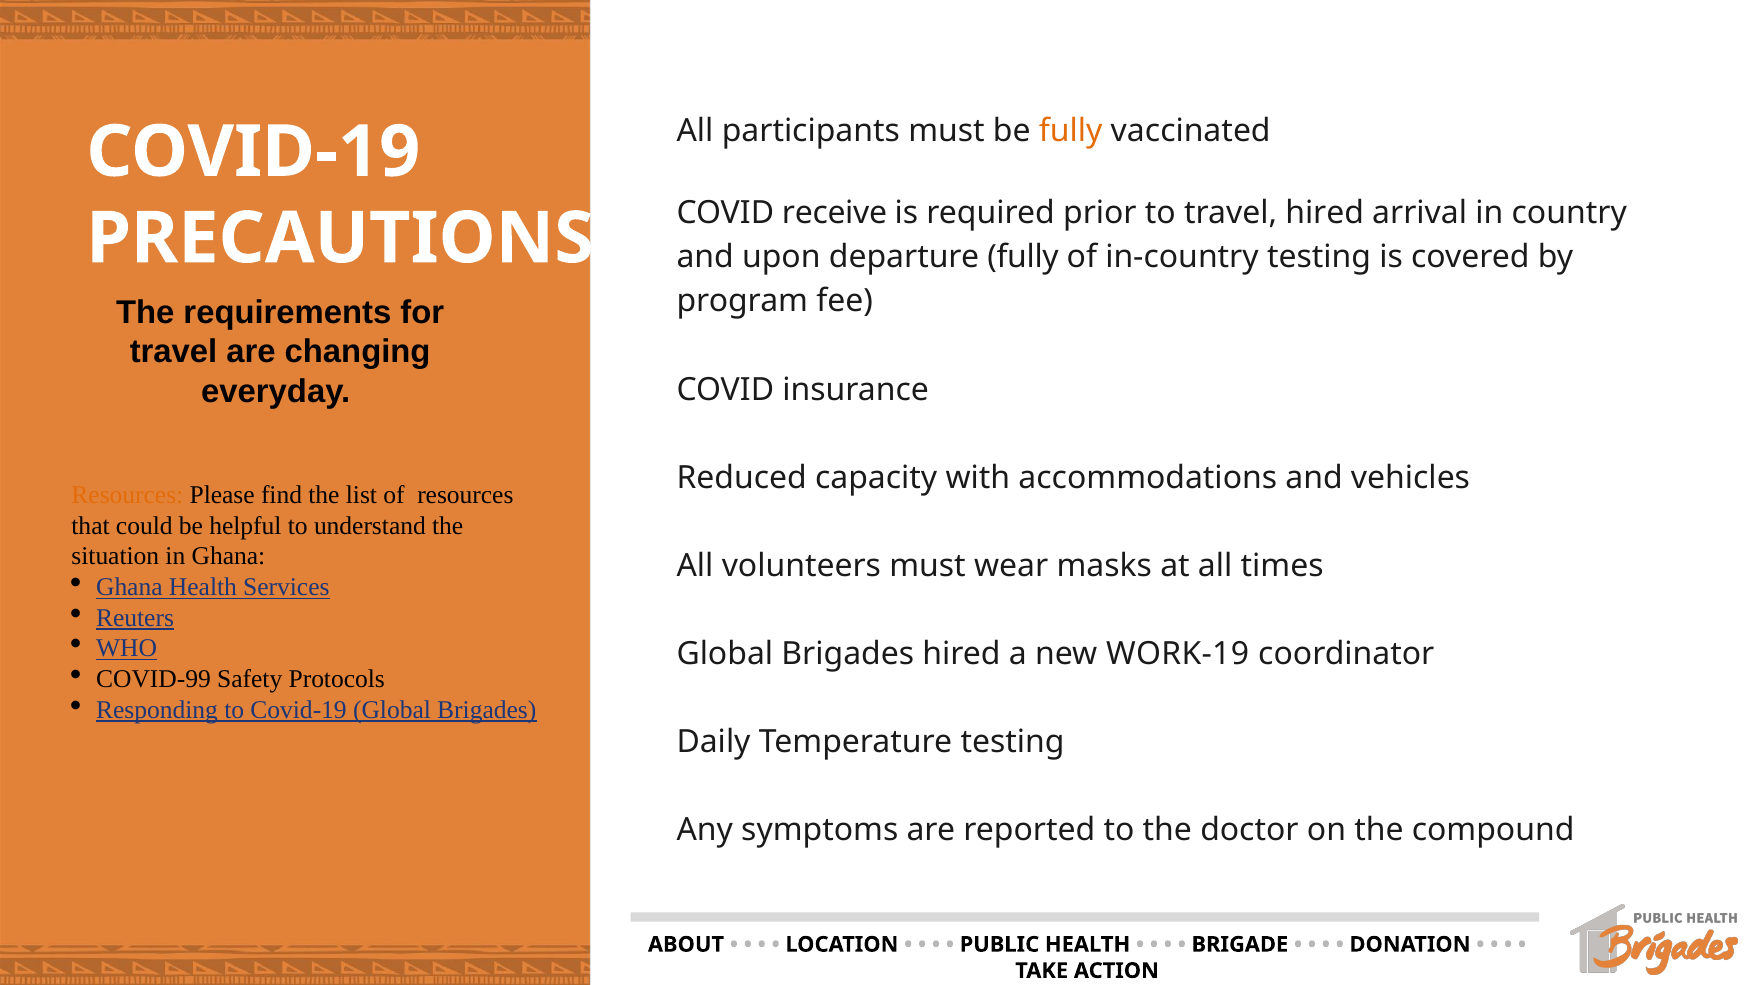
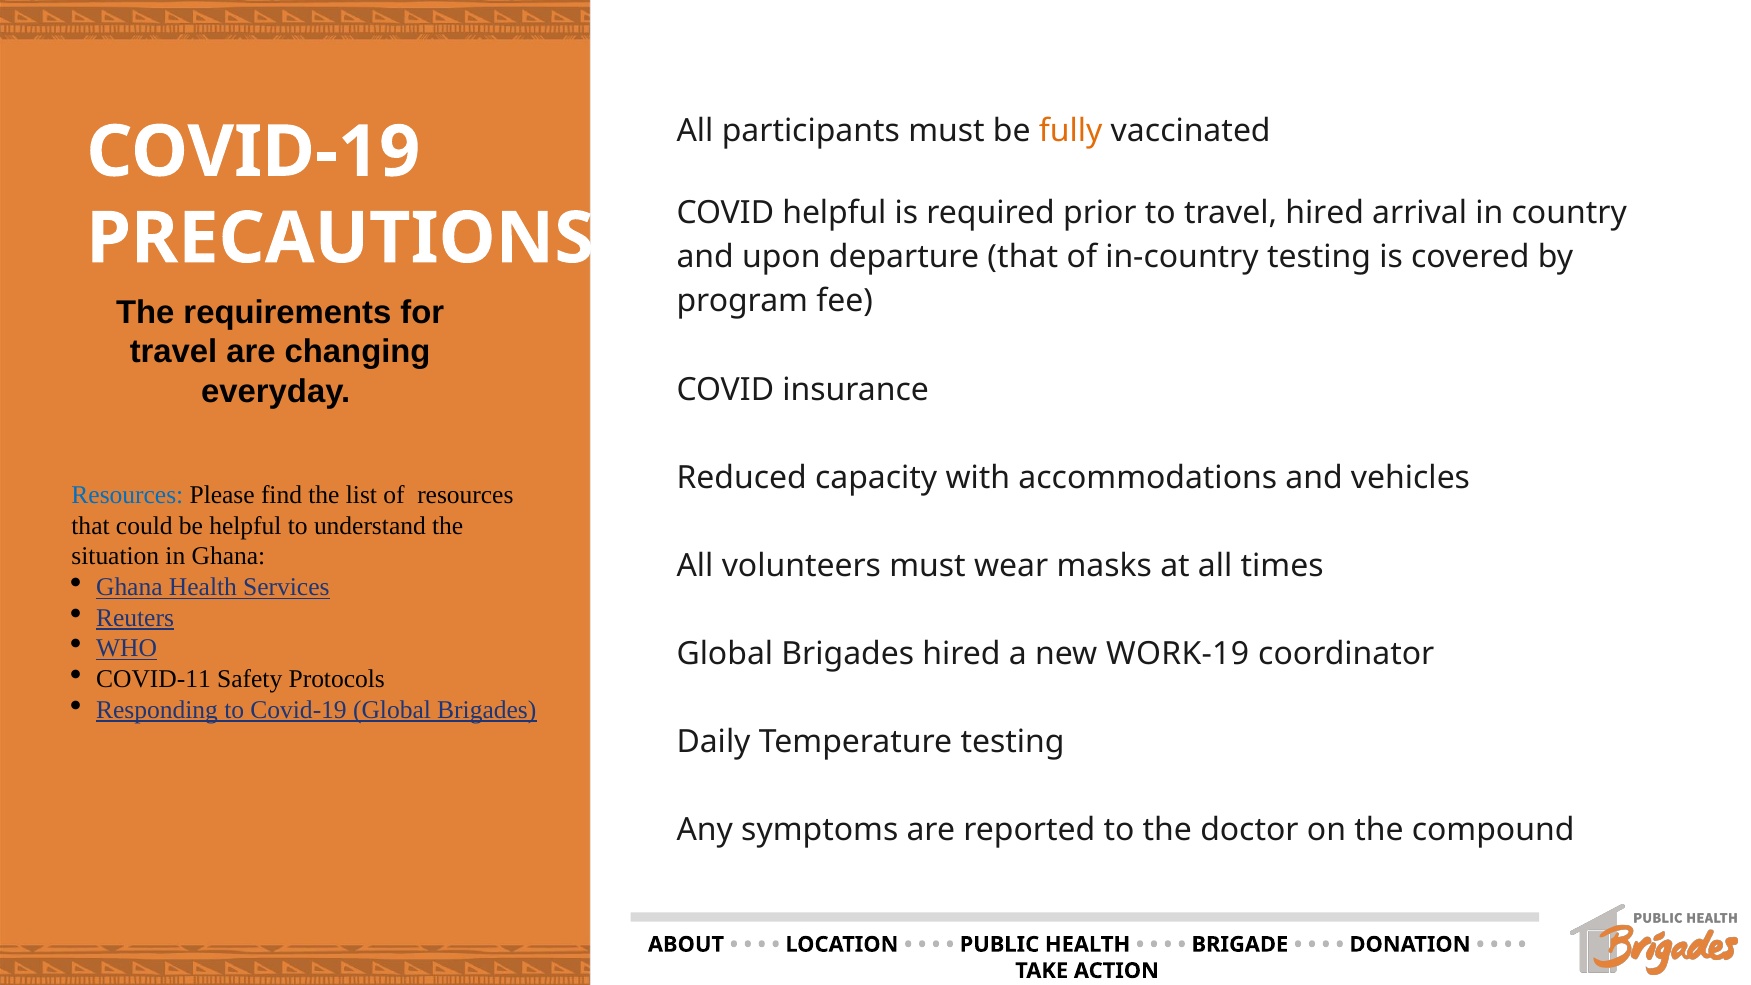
COVID receive: receive -> helpful (834, 213)
departure fully: fully -> that (1023, 257)
Resources colour: orange -> blue (127, 495)
COVID-99: COVID-99 -> COVID-11 (153, 679)
